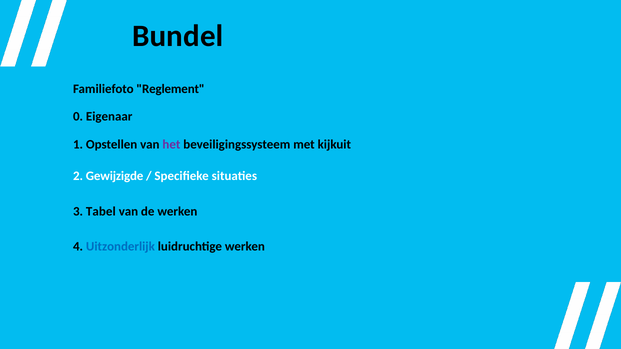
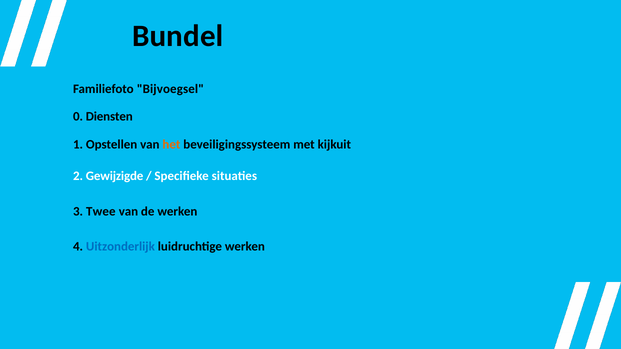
Reglement: Reglement -> Bijvoegsel (170, 89)
Eigenaar: Eigenaar -> Diensten (109, 117)
het colour: purple -> orange (171, 145)
Tabel: Tabel -> Twee (101, 212)
